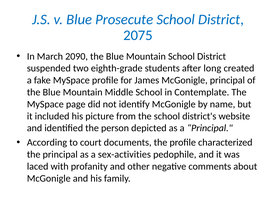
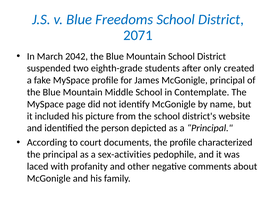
Prosecute: Prosecute -> Freedoms (124, 20)
2075: 2075 -> 2071 (138, 35)
2090: 2090 -> 2042 (77, 56)
long: long -> only (212, 68)
